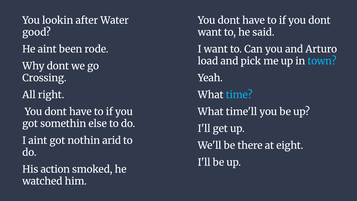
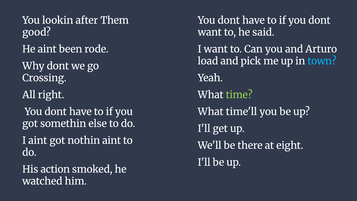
Water: Water -> Them (115, 20)
time colour: light blue -> light green (239, 95)
nothin arid: arid -> aint (112, 140)
